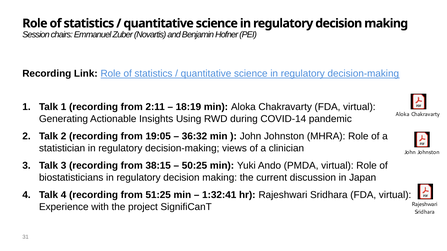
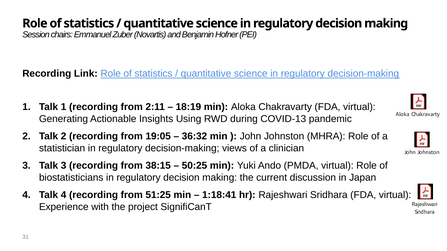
COVID-14: COVID-14 -> COVID-13 (283, 119)
1:32:41: 1:32:41 -> 1:18:41 (219, 195)
